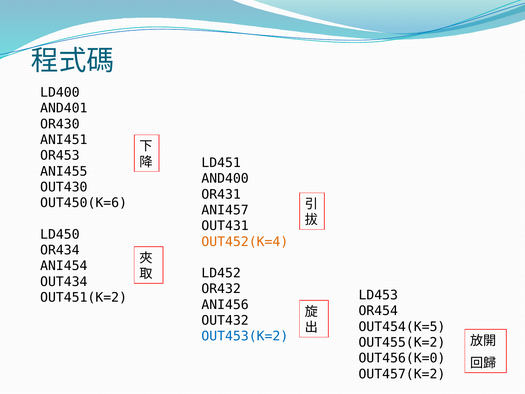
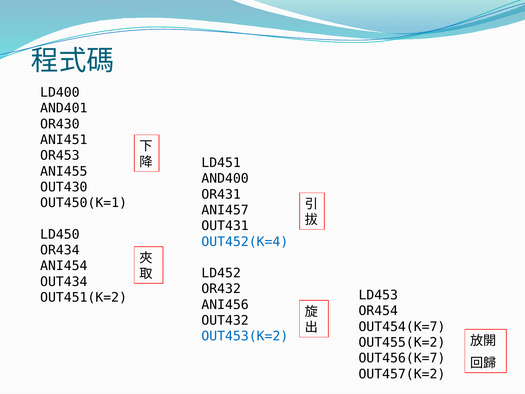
OUT450(K=6: OUT450(K=6 -> OUT450(K=1 (84, 203)
OUT452(K=4 colour: orange -> blue (245, 242)
OUT454(K=5: OUT454(K=5 -> OUT454(K=7 (402, 327)
OUT456(K=0: OUT456(K=0 -> OUT456(K=7 (402, 358)
